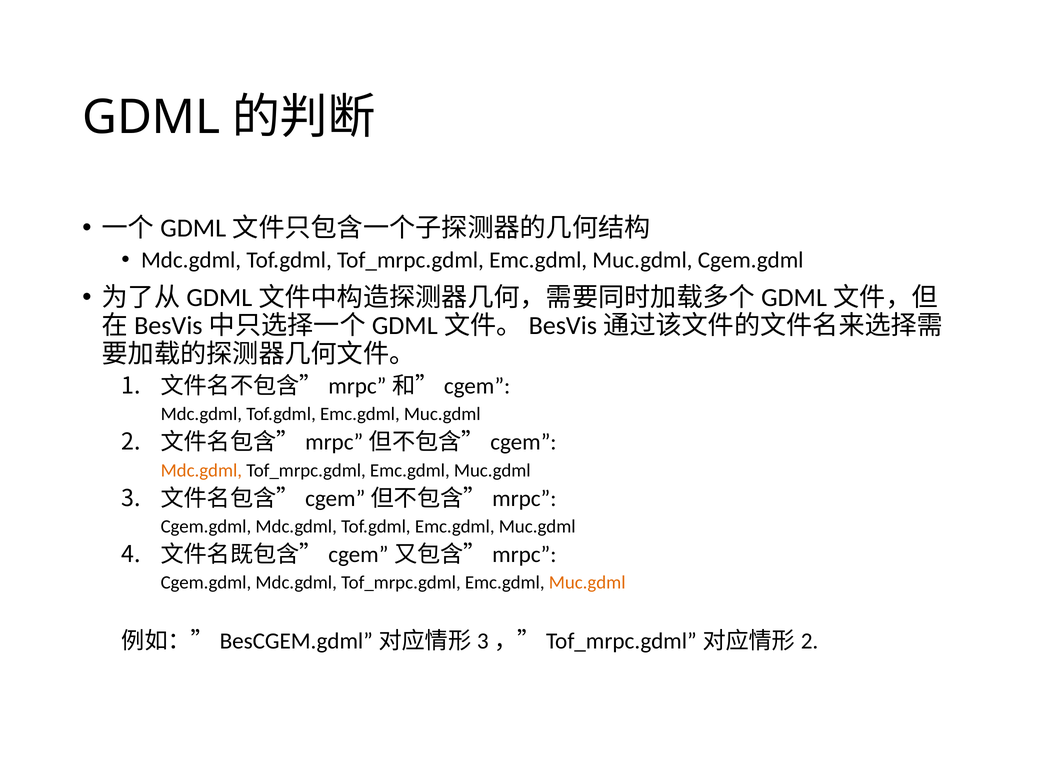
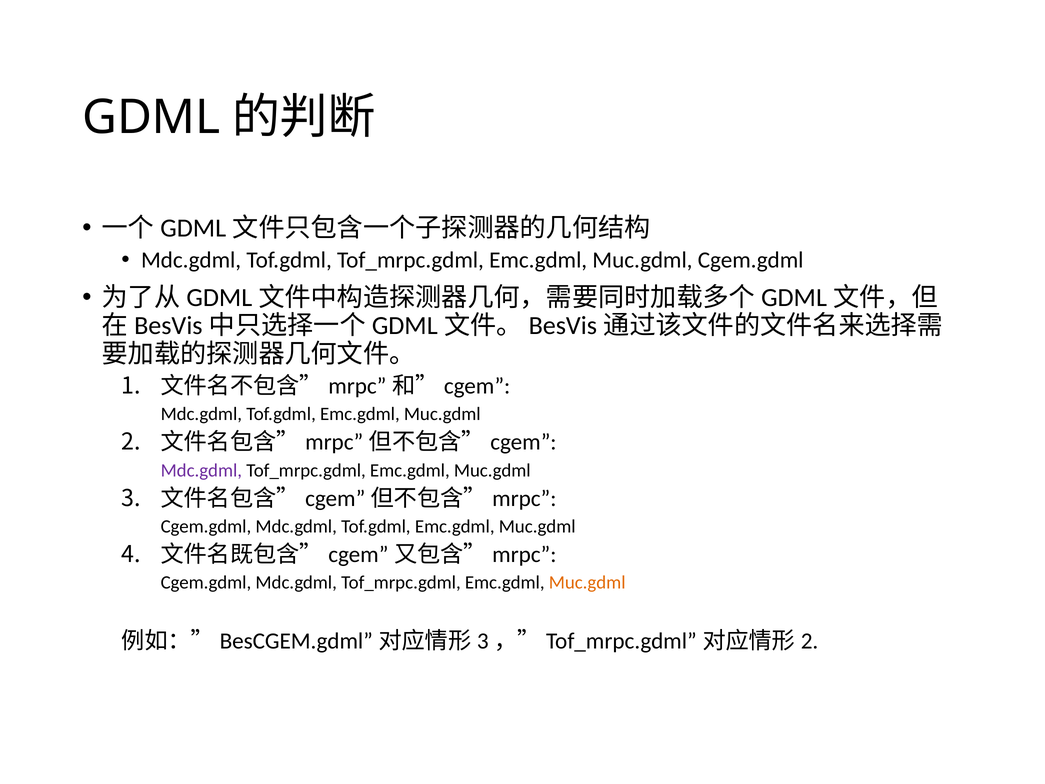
Mdc.gdml colour: orange -> purple (201, 470)
